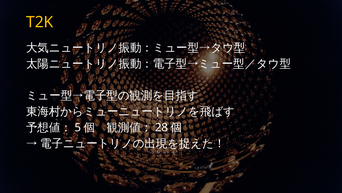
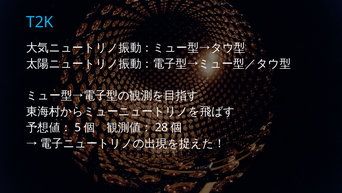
T2K colour: yellow -> light blue (40, 22)
